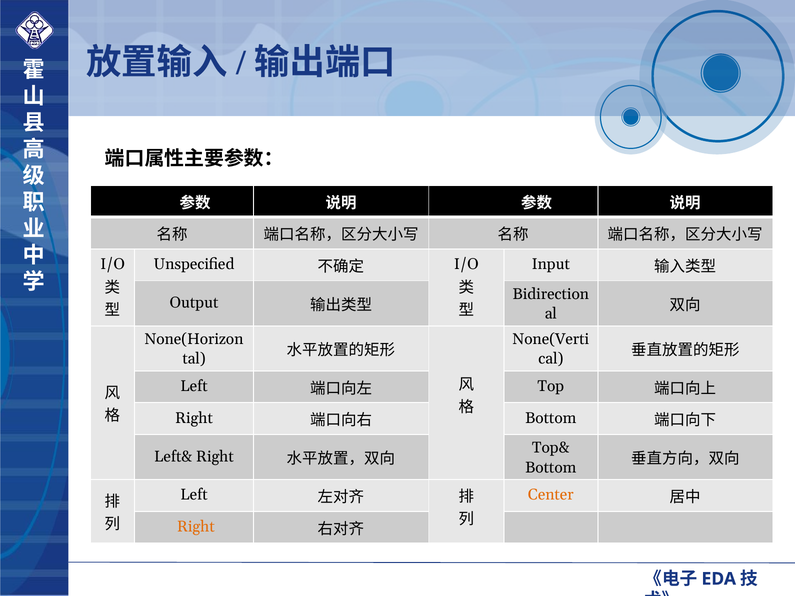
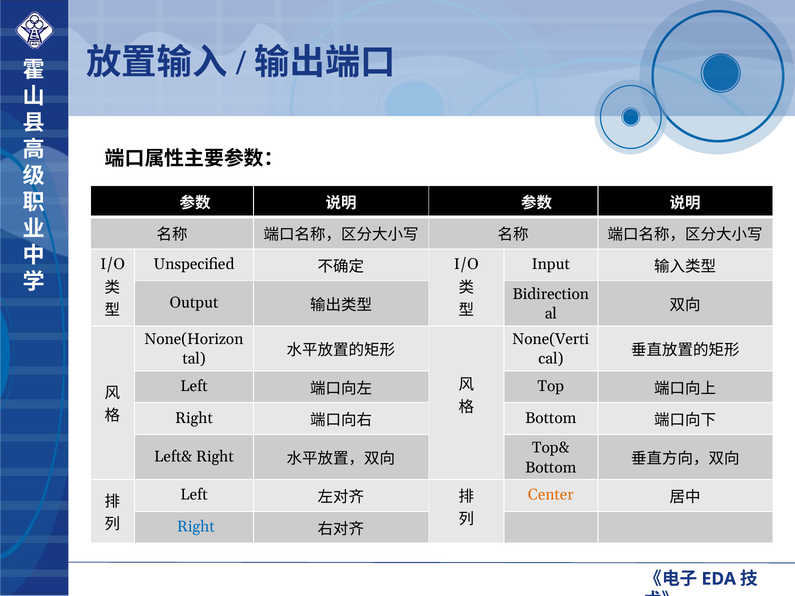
Right colour: orange -> blue (196, 527)
